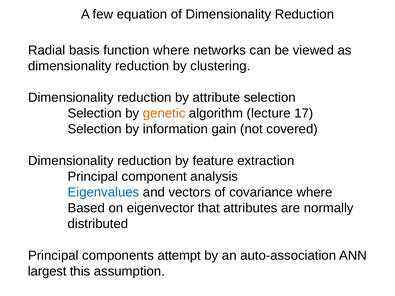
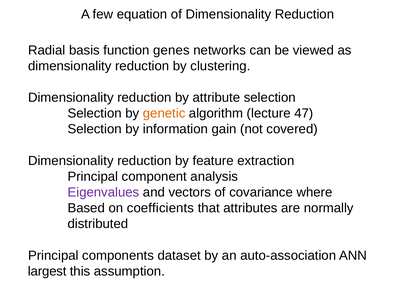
function where: where -> genes (171, 50)
17: 17 -> 47 (304, 113)
Eigenvalues colour: blue -> purple (103, 192)
eigenvector: eigenvector -> coefficients (160, 208)
attempt: attempt -> dataset (179, 256)
